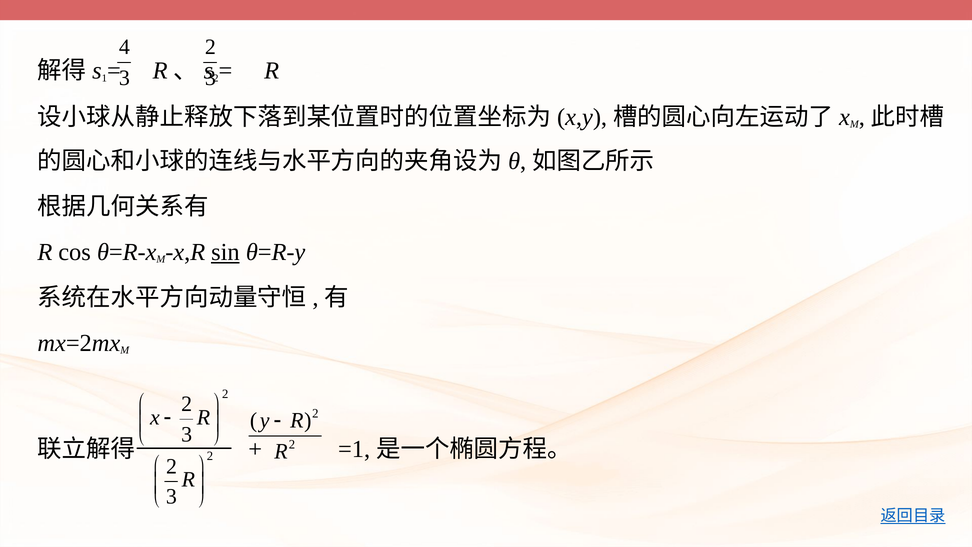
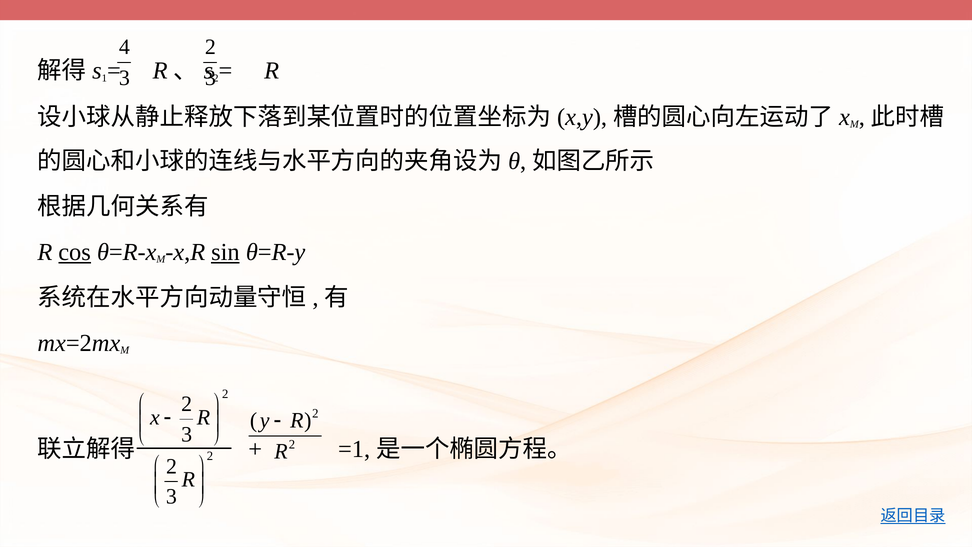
cos underline: none -> present (75, 252)
